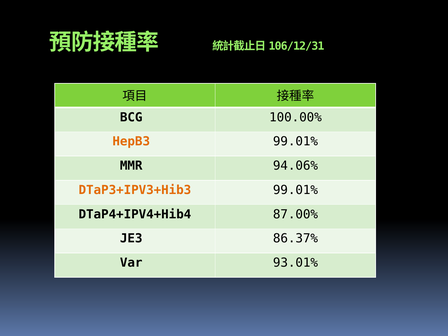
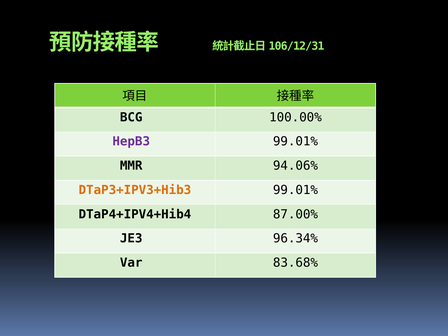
HepB3 colour: orange -> purple (131, 142)
86.37%: 86.37% -> 96.34% (295, 239)
93.01%: 93.01% -> 83.68% (295, 263)
